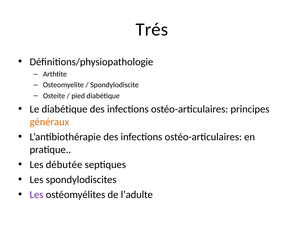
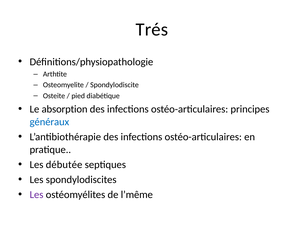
Le diabétique: diabétique -> absorption (65, 109)
généraux colour: orange -> blue (49, 122)
l’adulte: l’adulte -> l’même (137, 195)
